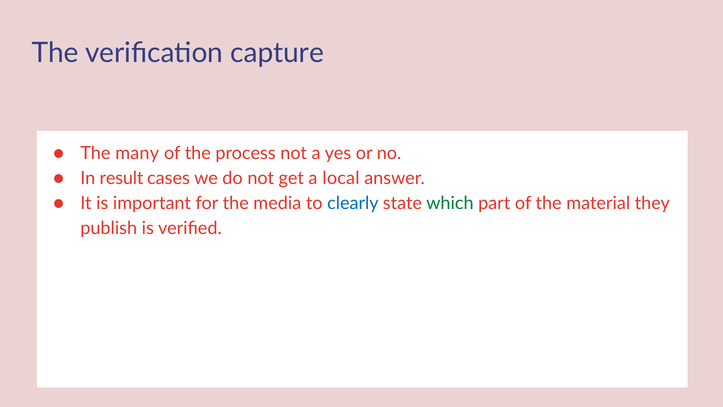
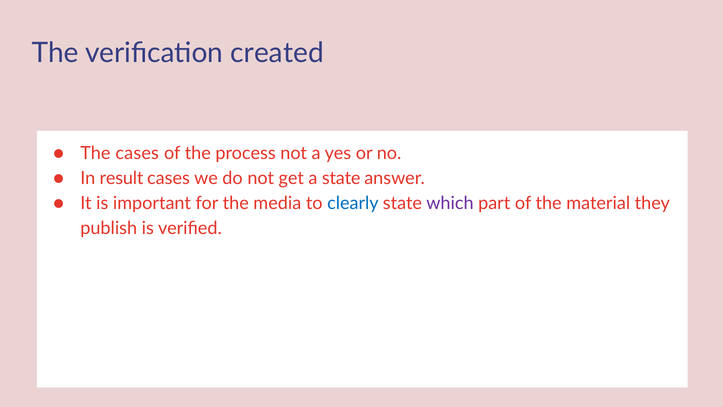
capture: capture -> created (277, 53)
The many: many -> cases (137, 153)
a local: local -> state (341, 178)
which colour: green -> purple (450, 203)
